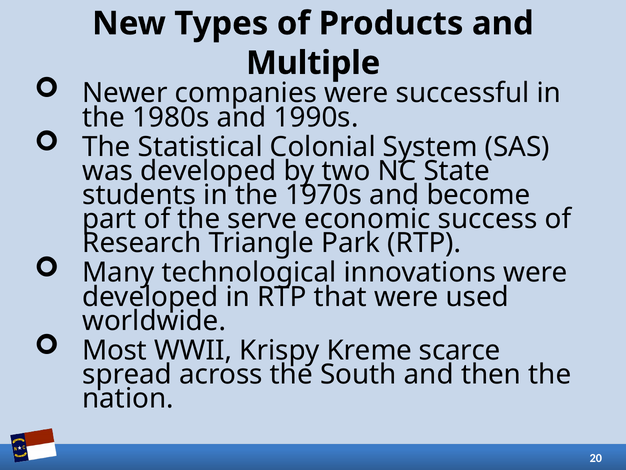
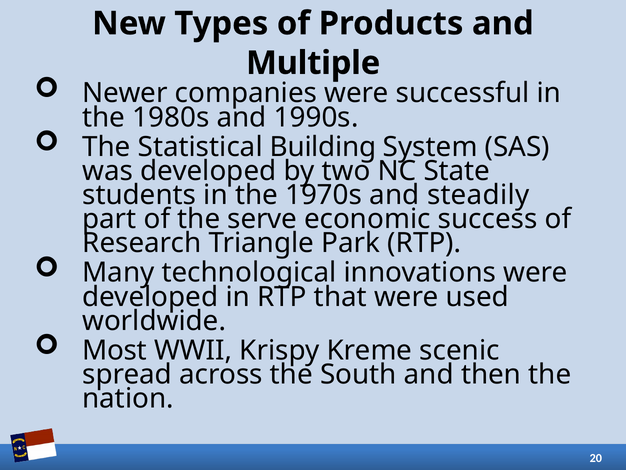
Colonial: Colonial -> Building (323, 147)
become: become -> steadily (478, 195)
scarce: scarce -> scenic (460, 350)
